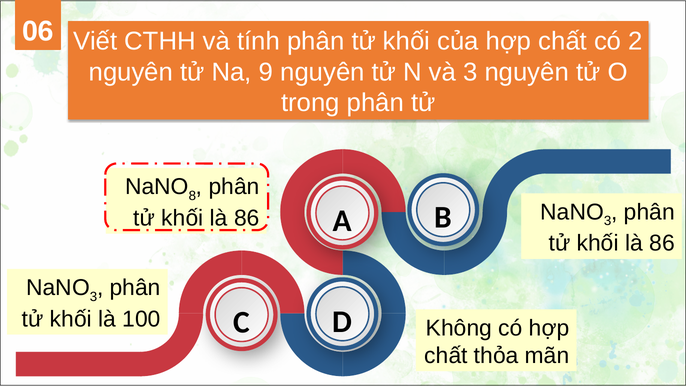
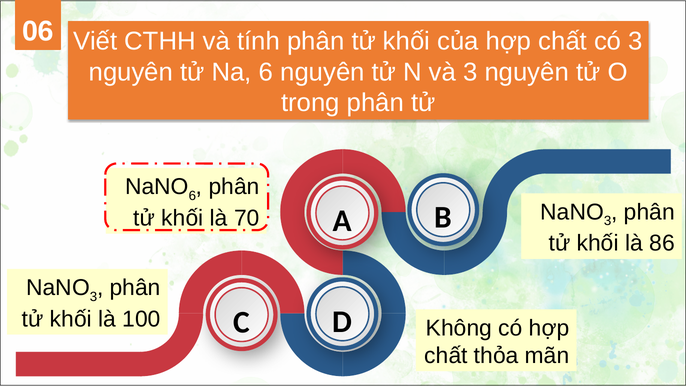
có 2: 2 -> 3 (636, 41)
Na 9: 9 -> 6 (266, 72)
8: 8 -> 6 (192, 196)
86: 86 -> 70 (247, 218)
